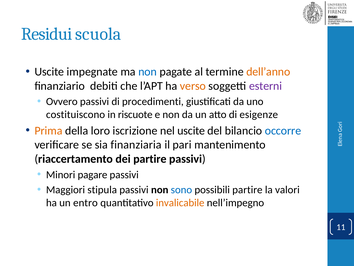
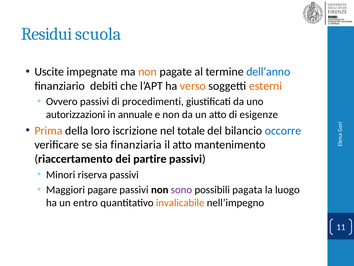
non colour: blue -> orange (148, 72)
dell’anno colour: orange -> blue (268, 72)
esterni colour: purple -> orange (266, 86)
costituiscono: costituiscono -> autorizzazioni (76, 114)
riscuote: riscuote -> annuale (135, 114)
nel uscite: uscite -> totale (191, 130)
il pari: pari -> atto (182, 145)
pagare: pagare -> riserva (92, 174)
stipula: stipula -> pagare (102, 189)
sono colour: blue -> purple (181, 189)
possibili partire: partire -> pagata (247, 189)
valori: valori -> luogo (287, 189)
